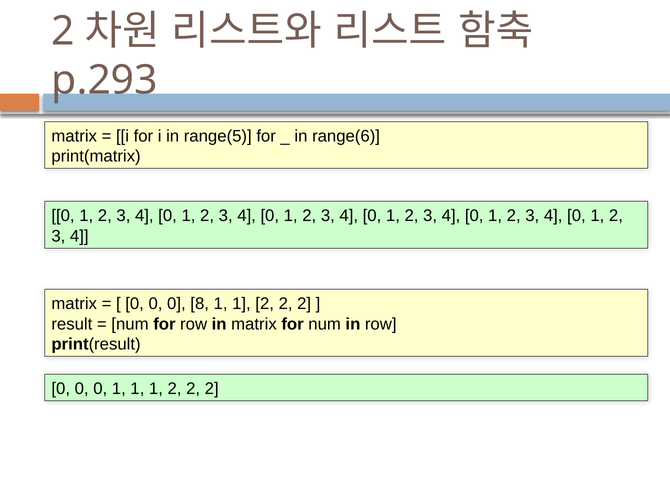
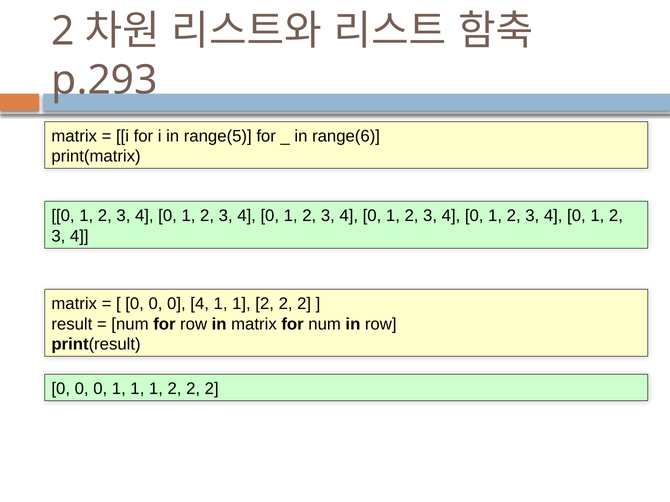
0 8: 8 -> 4 (200, 304)
